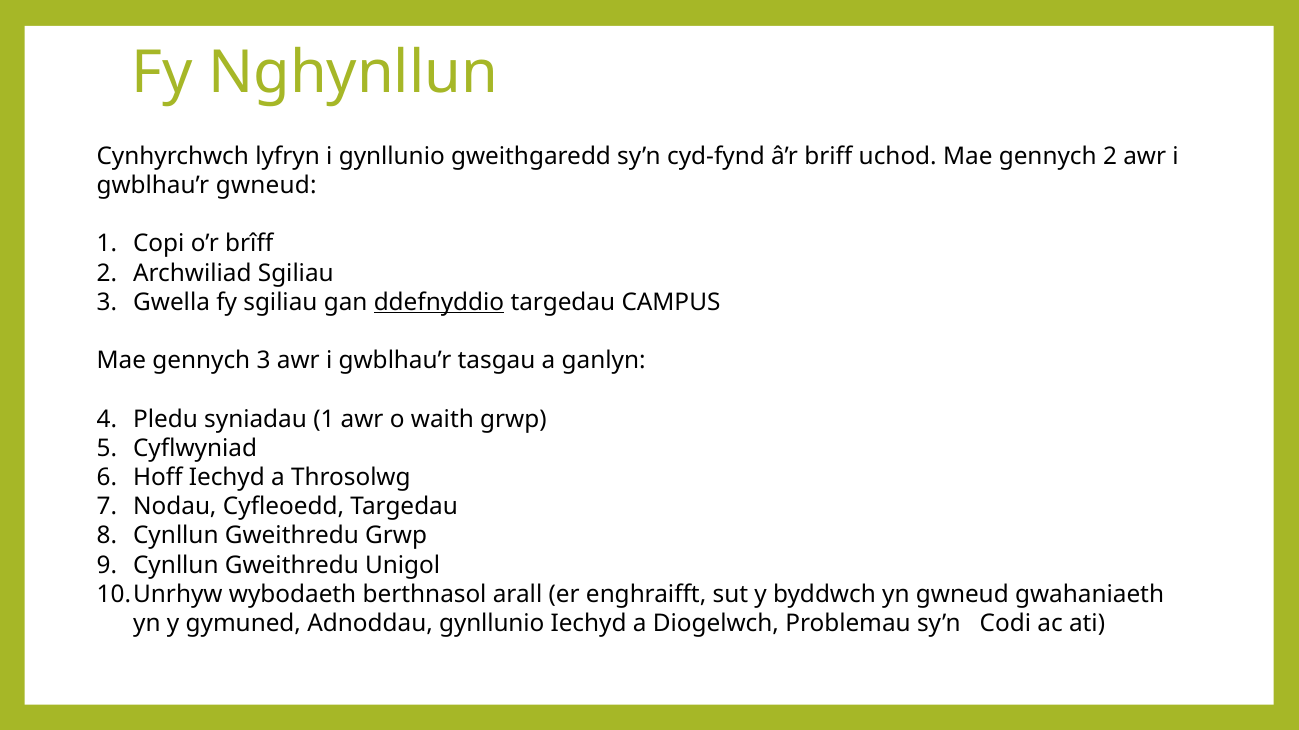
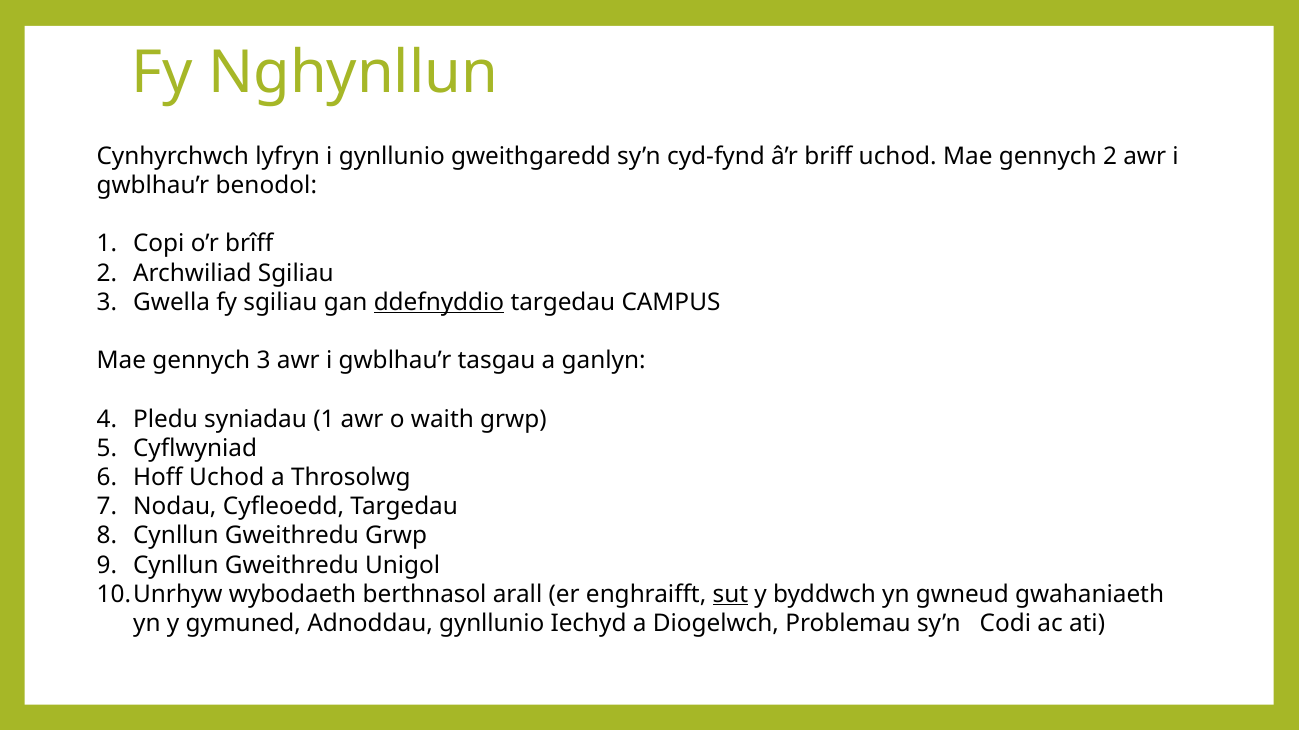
gwblhau’r gwneud: gwneud -> benodol (266, 186)
Hoff Iechyd: Iechyd -> Uchod (227, 478)
sut underline: none -> present (730, 595)
